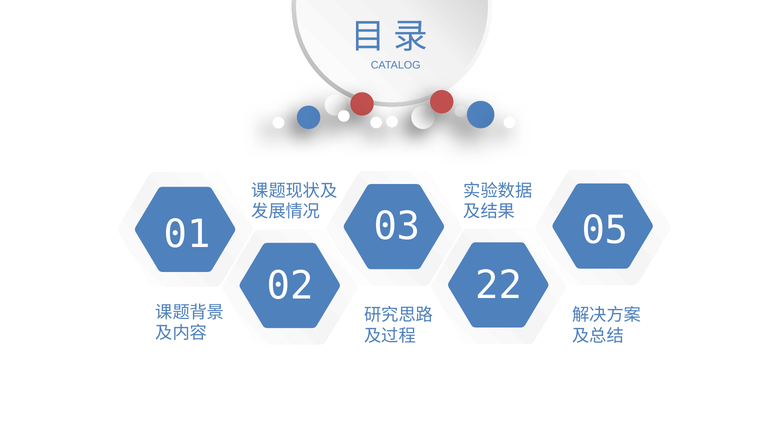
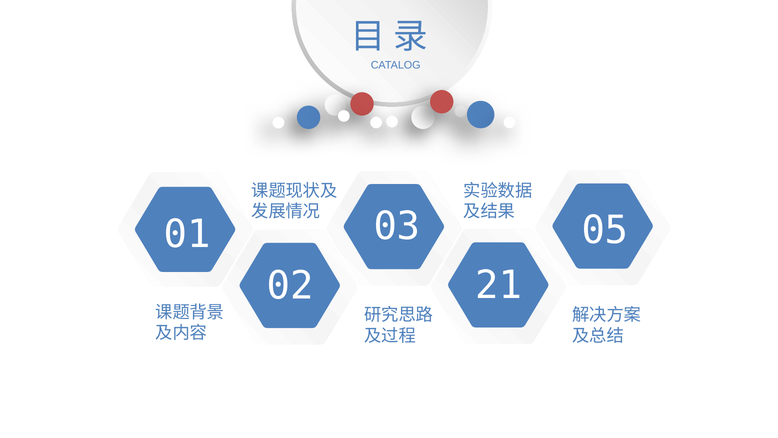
22: 22 -> 21 (499, 285)
